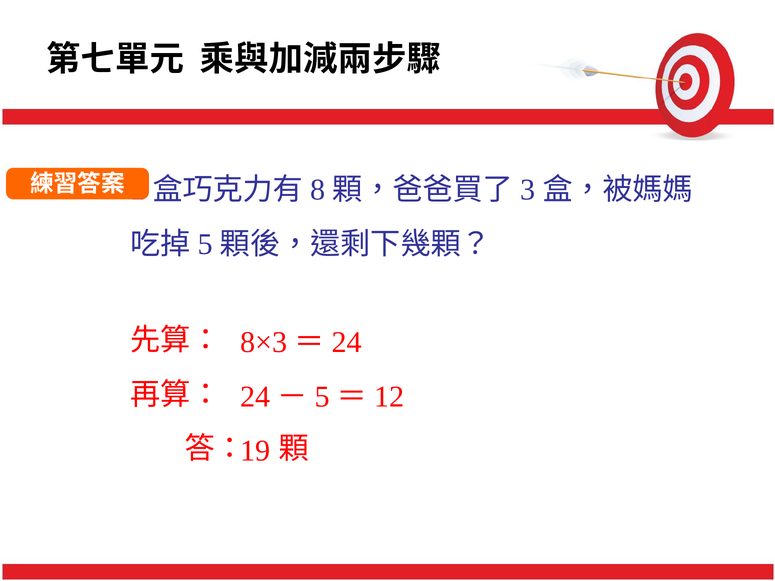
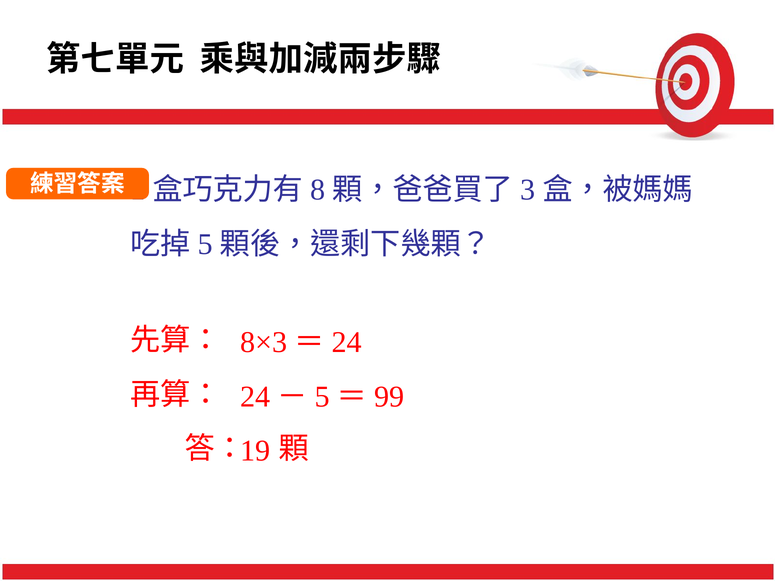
12: 12 -> 99 (389, 397)
